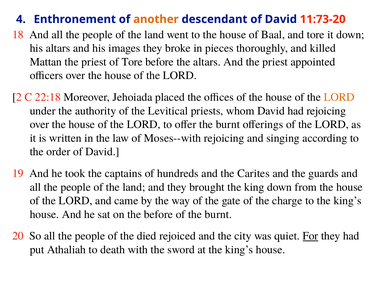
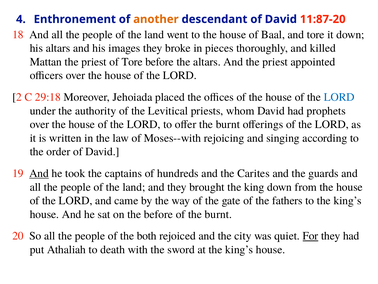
11:73-20: 11:73-20 -> 11:87-20 (323, 19)
22:18: 22:18 -> 29:18 (48, 97)
LORD colour: orange -> blue (339, 97)
had rejoicing: rejoicing -> prophets (326, 111)
And underline: none -> present (39, 173)
charge: charge -> fathers (287, 200)
died: died -> both (147, 236)
